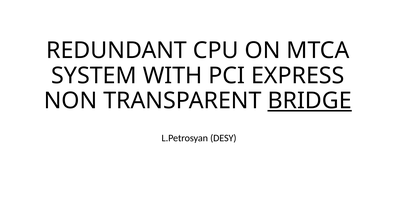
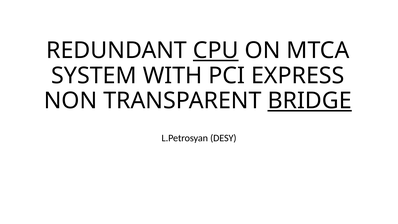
CPU underline: none -> present (216, 51)
